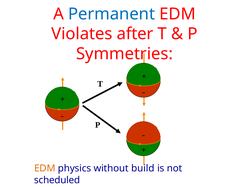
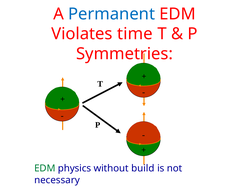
after: after -> time (135, 34)
EDM colour: orange -> green (45, 168)
scheduled: scheduled -> necessary (57, 180)
